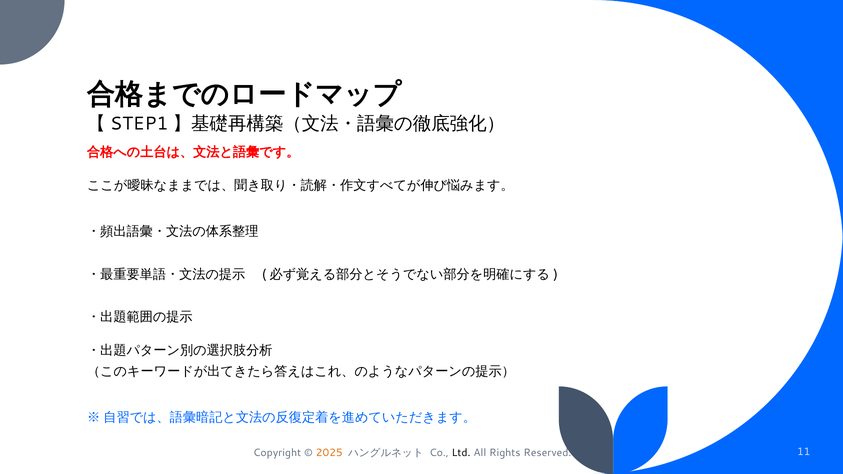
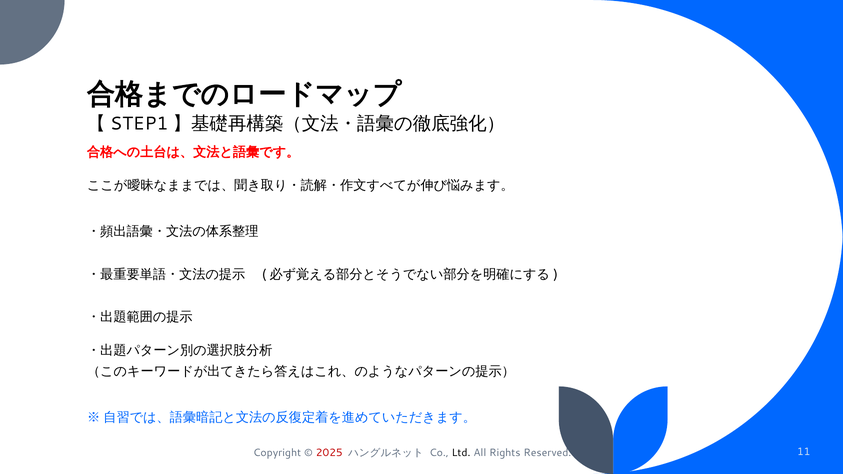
2025 colour: orange -> red (329, 453)
